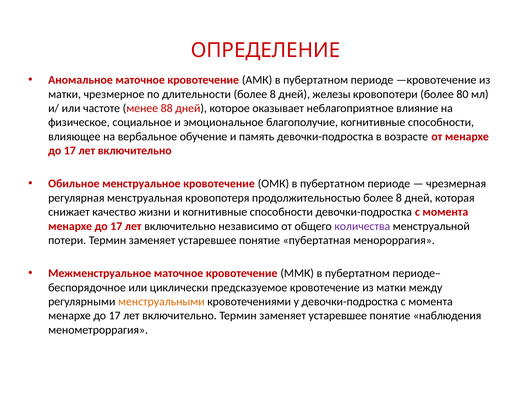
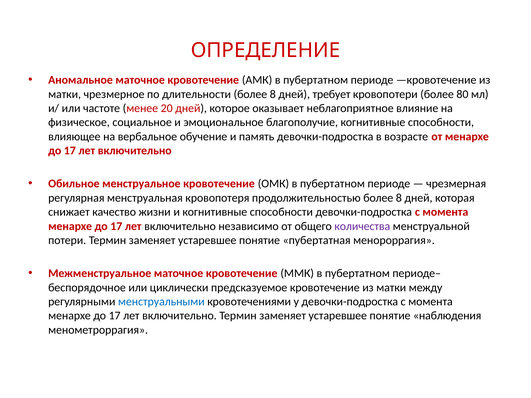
железы: железы -> требует (332, 94)
88: 88 -> 20 (167, 108)
менструальными colour: orange -> blue (161, 302)
